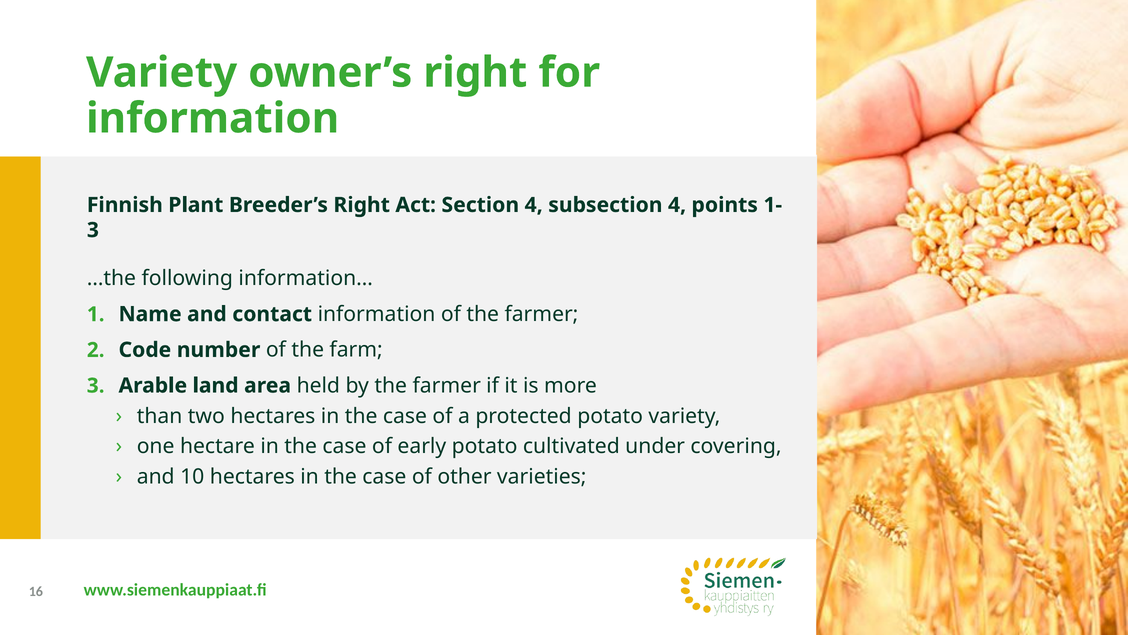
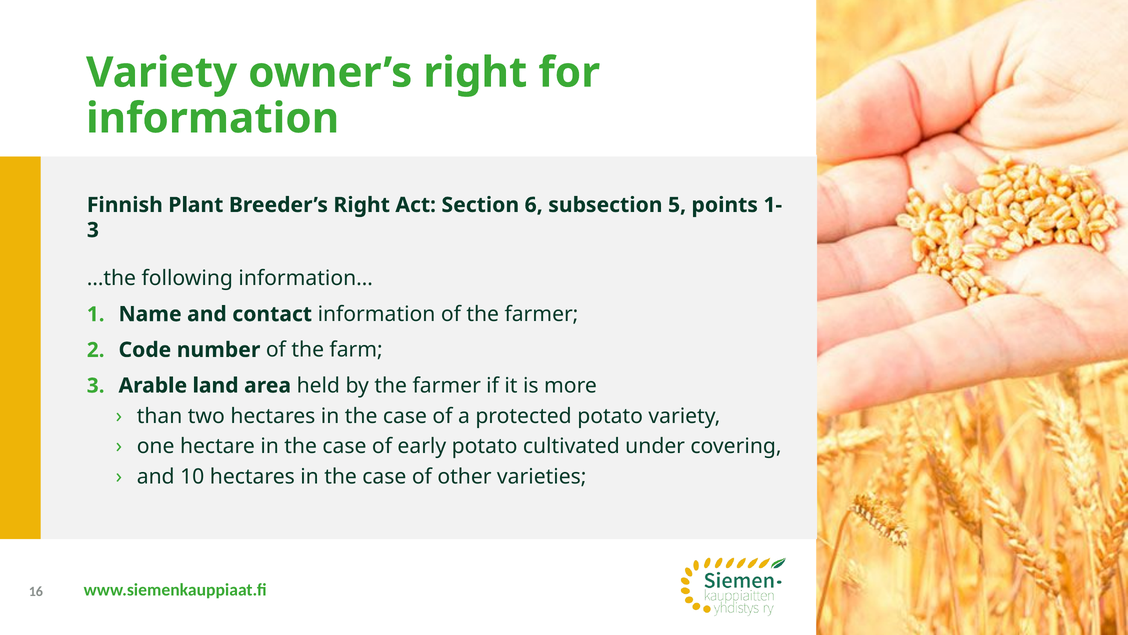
Section 4: 4 -> 6 (534, 205)
subsection 4: 4 -> 5 (677, 205)
